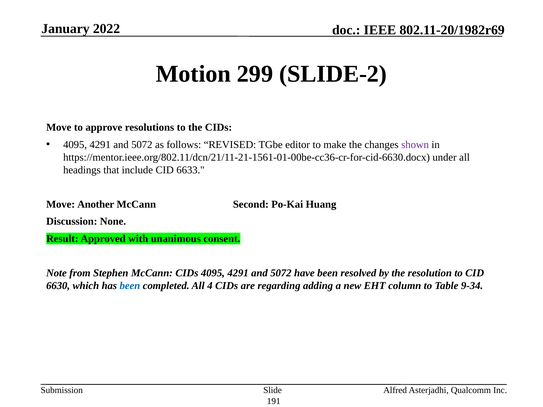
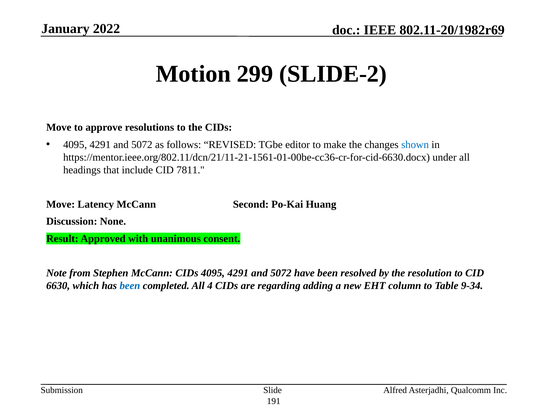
shown colour: purple -> blue (415, 145)
6633: 6633 -> 7811 (191, 170)
Another: Another -> Latency (96, 204)
